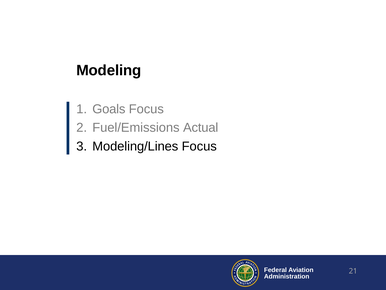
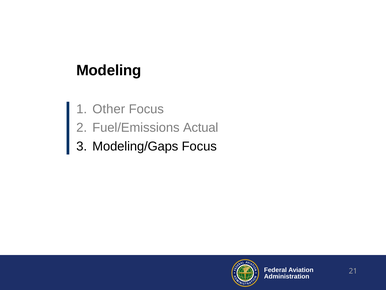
Goals: Goals -> Other (109, 109)
Modeling/Lines: Modeling/Lines -> Modeling/Gaps (135, 146)
